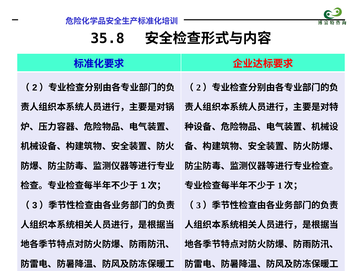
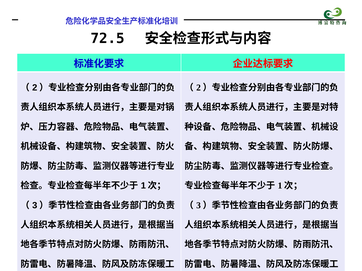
35.8: 35.8 -> 72.5 (108, 39)
